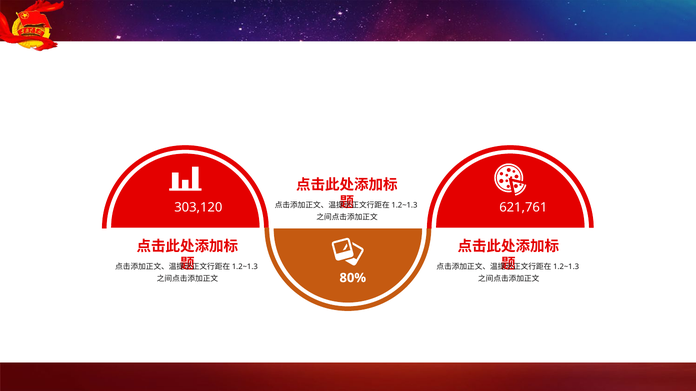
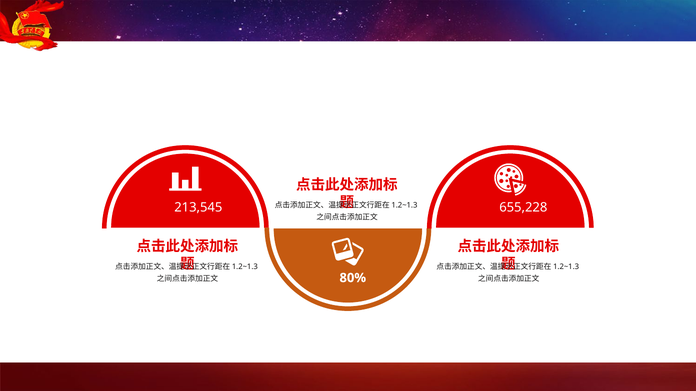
303,120: 303,120 -> 213,545 (198, 208)
621,761: 621,761 -> 655,228 (523, 208)
